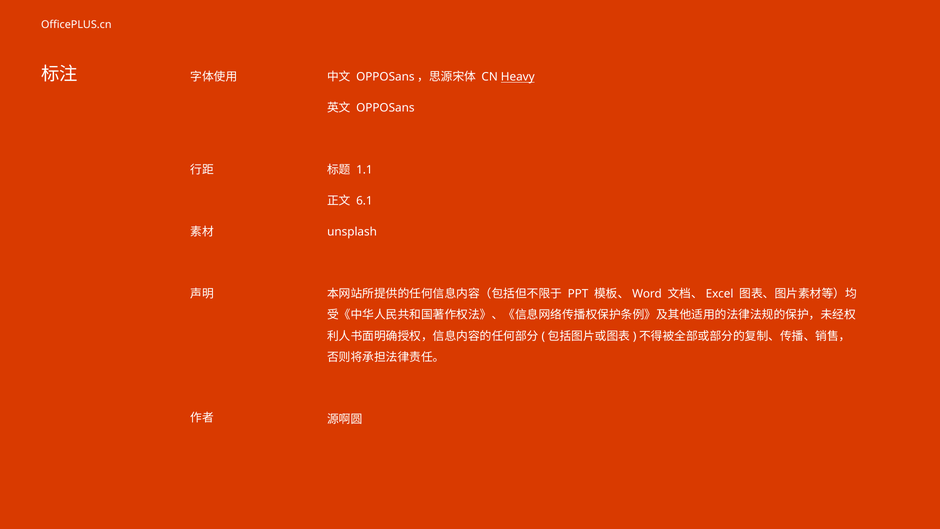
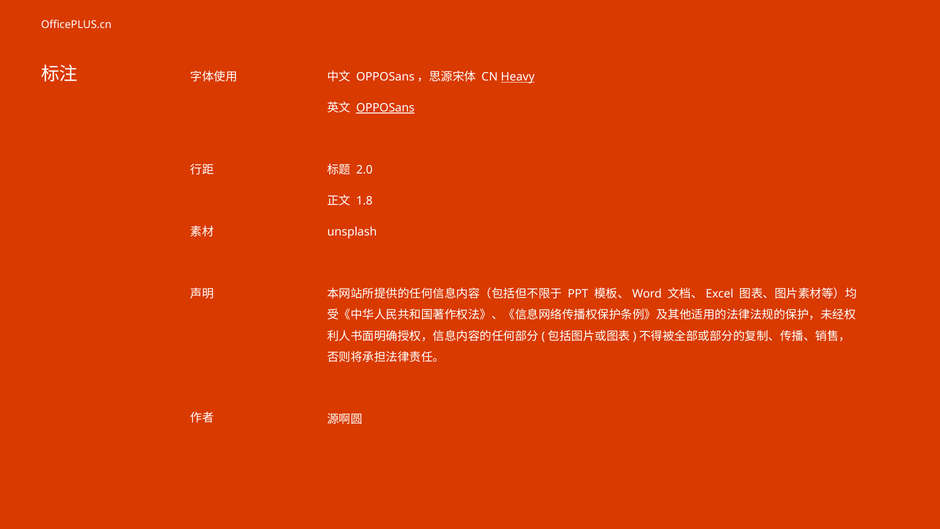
OPPOSans underline: none -> present (385, 108)
1.1: 1.1 -> 2.0 (364, 170)
6.1: 6.1 -> 1.8 (364, 201)
